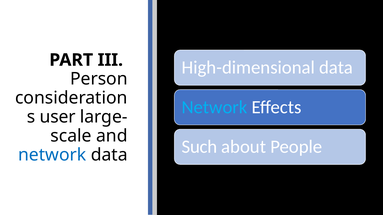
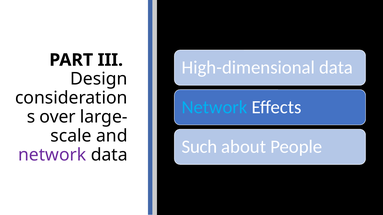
Person: Person -> Design (99, 79)
user: user -> over (58, 117)
network colour: blue -> purple (52, 155)
